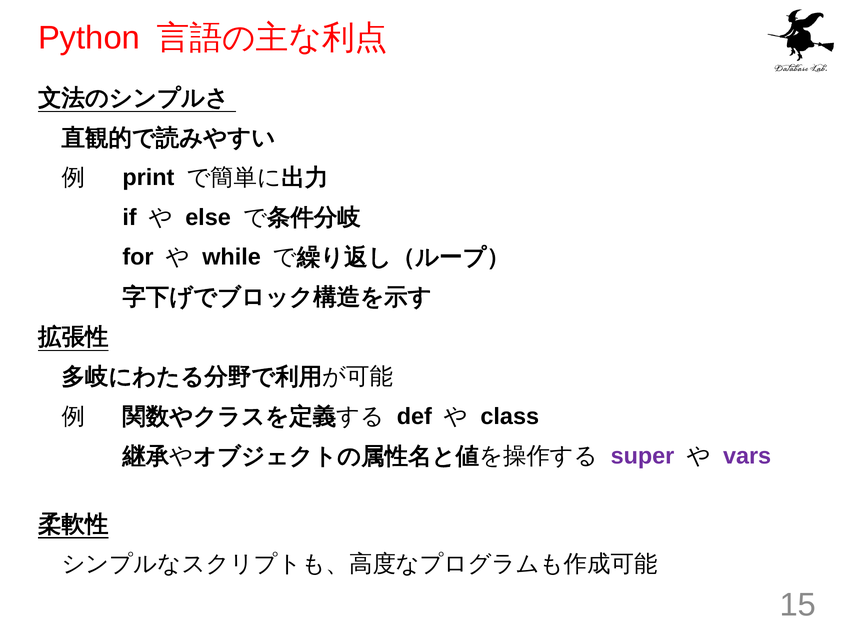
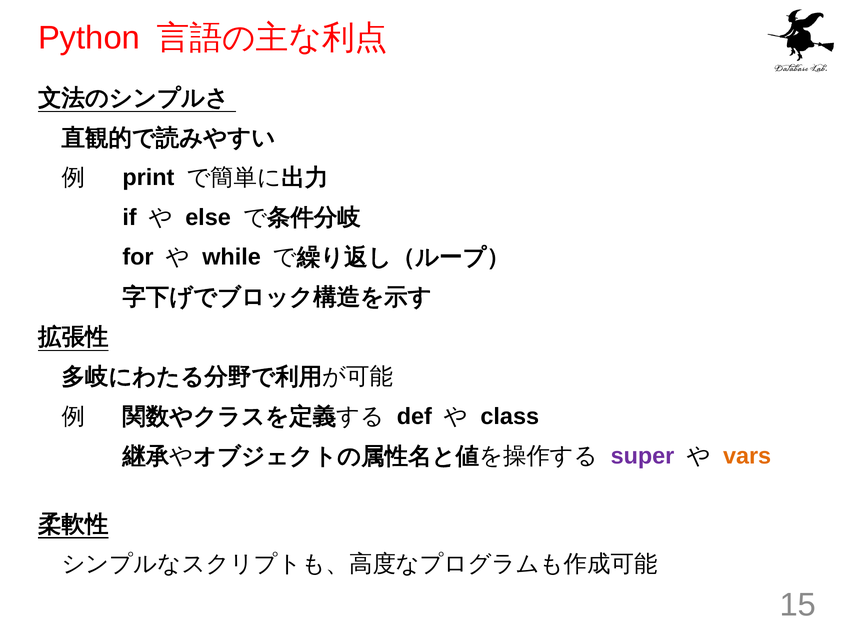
vars colour: purple -> orange (747, 456)
